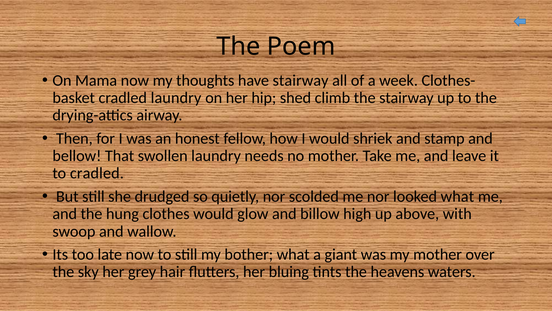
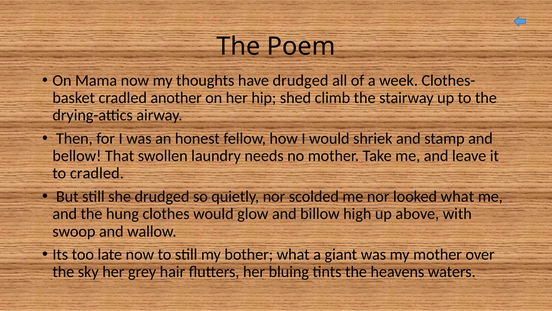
have stairway: stairway -> drudged (301, 80)
cradled laundry: laundry -> another (176, 98)
